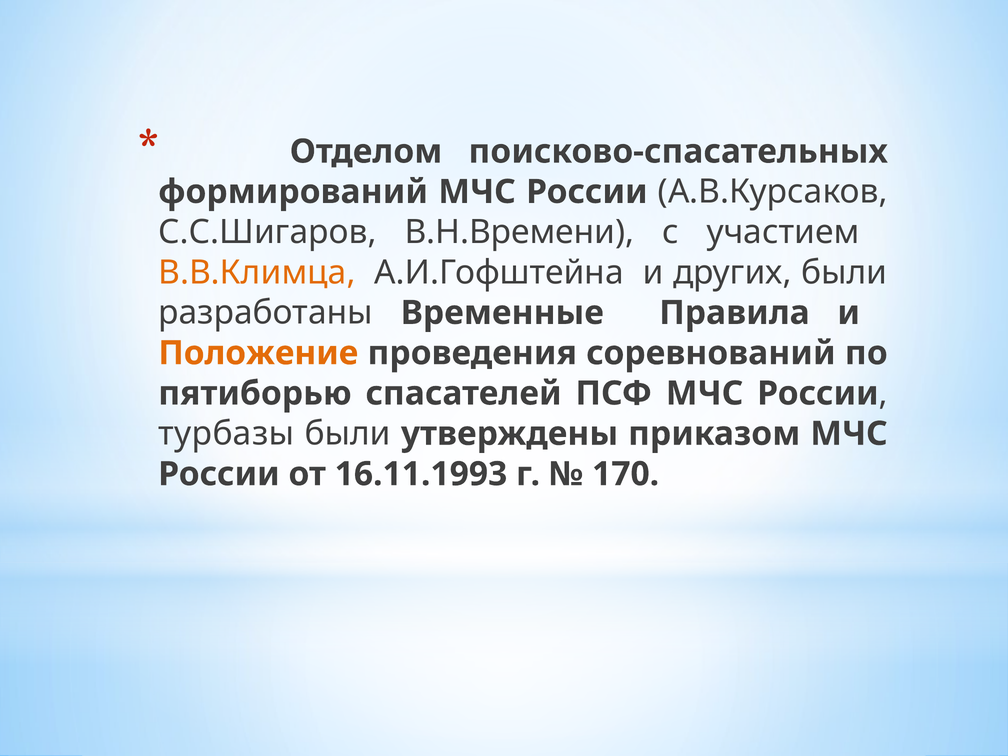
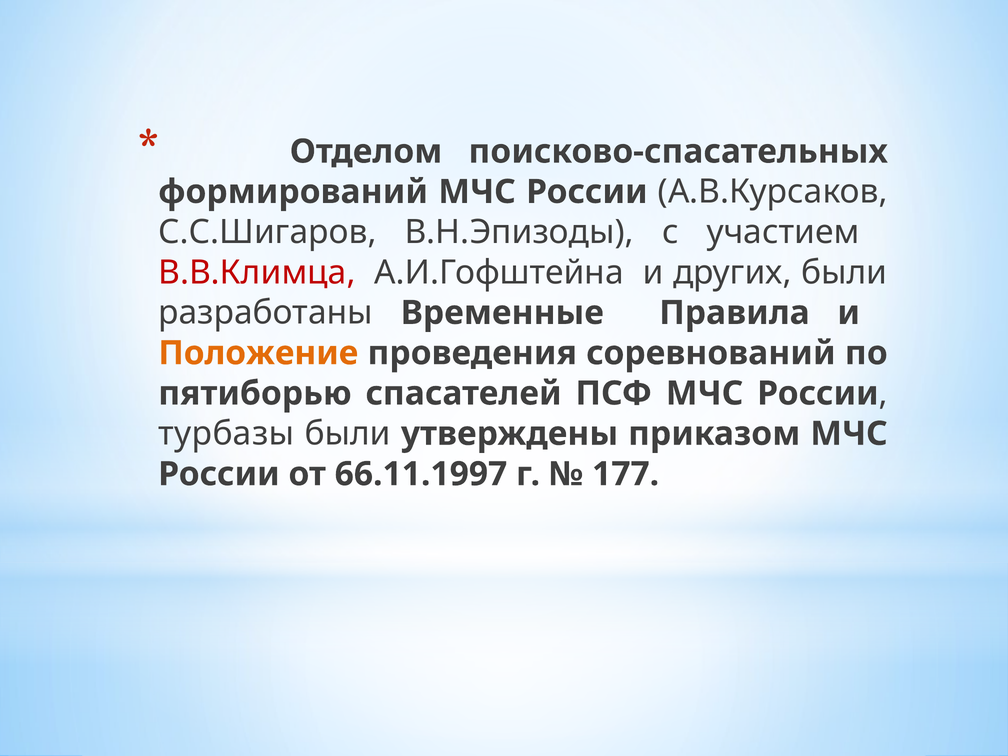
В.Н.Времени: В.Н.Времени -> В.Н.Эпизоды (519, 232)
В.В.Климца colour: orange -> red (257, 272)
16.11.1993: 16.11.1993 -> 66.11.1997 (421, 474)
170: 170 -> 177 (626, 474)
